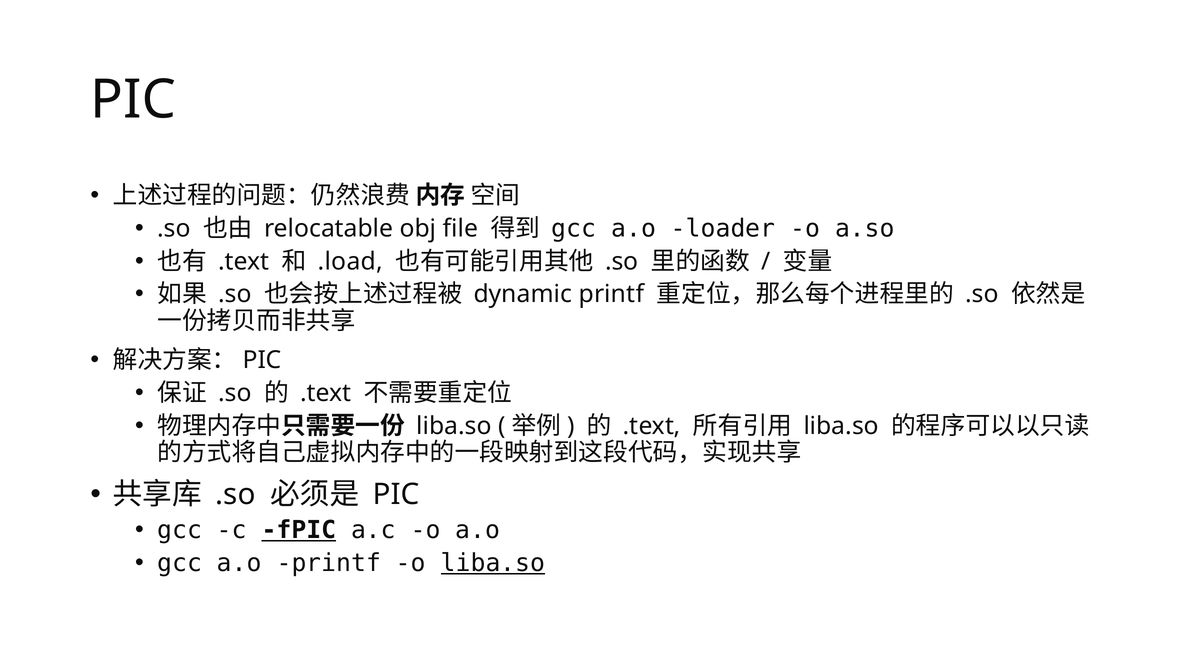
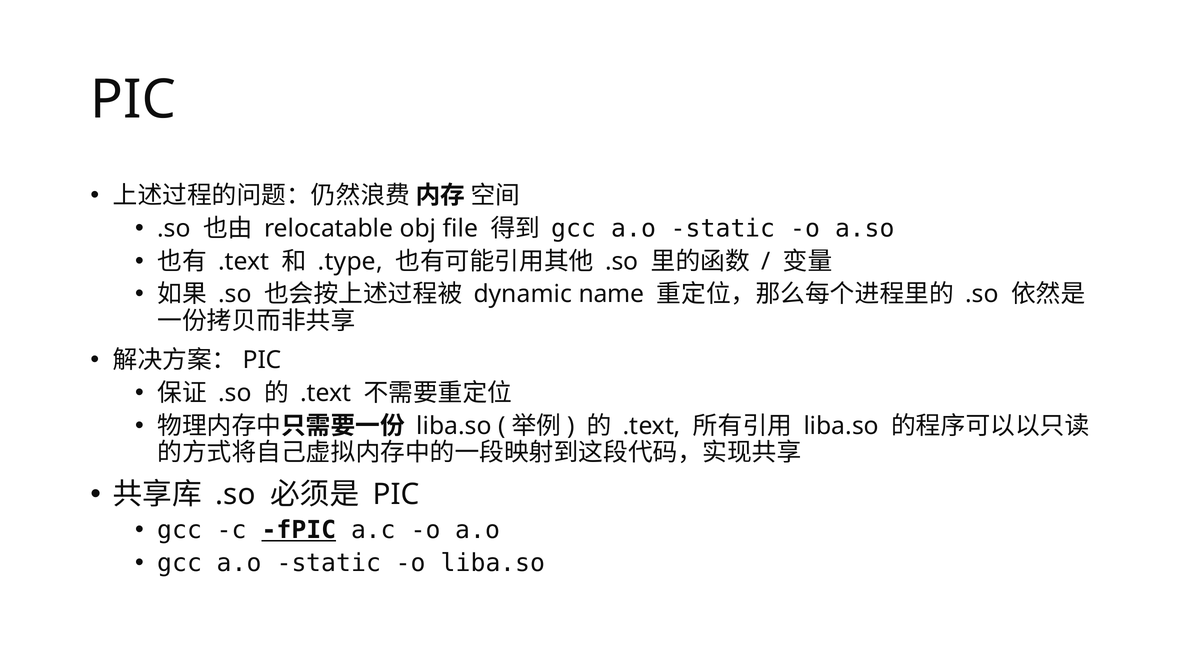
loader: loader -> static (723, 228)
.load: .load -> .type (350, 261)
dynamic printf: printf -> name (611, 294)
printf: printf -> static (329, 563)
liba.so underline: present -> none (493, 563)
